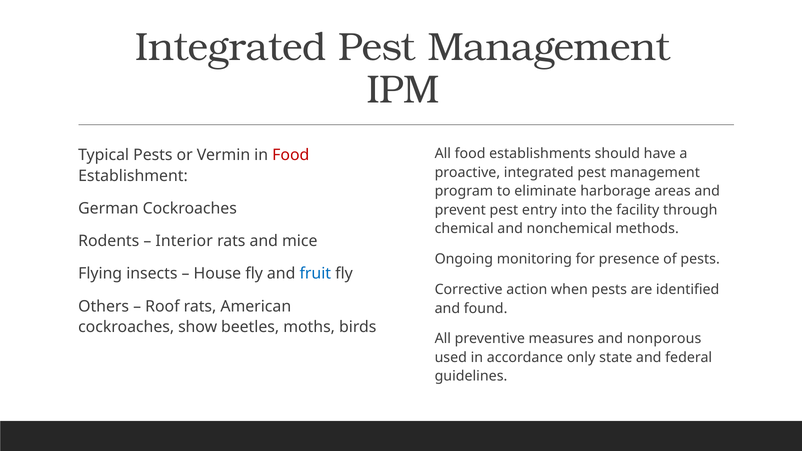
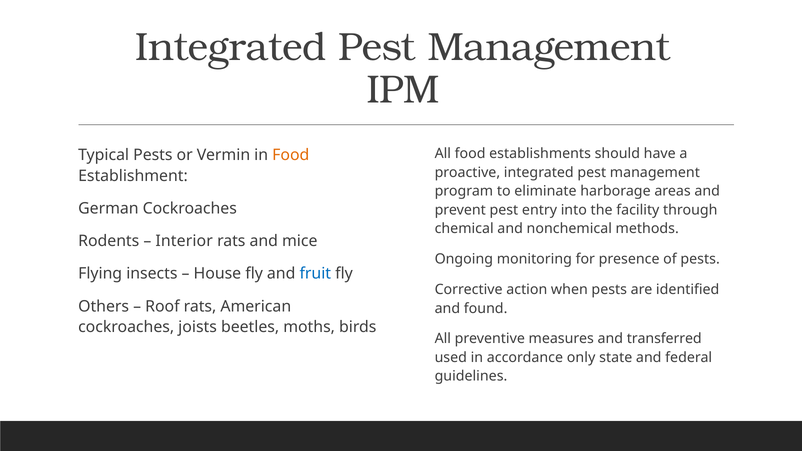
Food colour: red -> orange (291, 155)
show: show -> joists (198, 327)
nonporous: nonporous -> transferred (664, 339)
